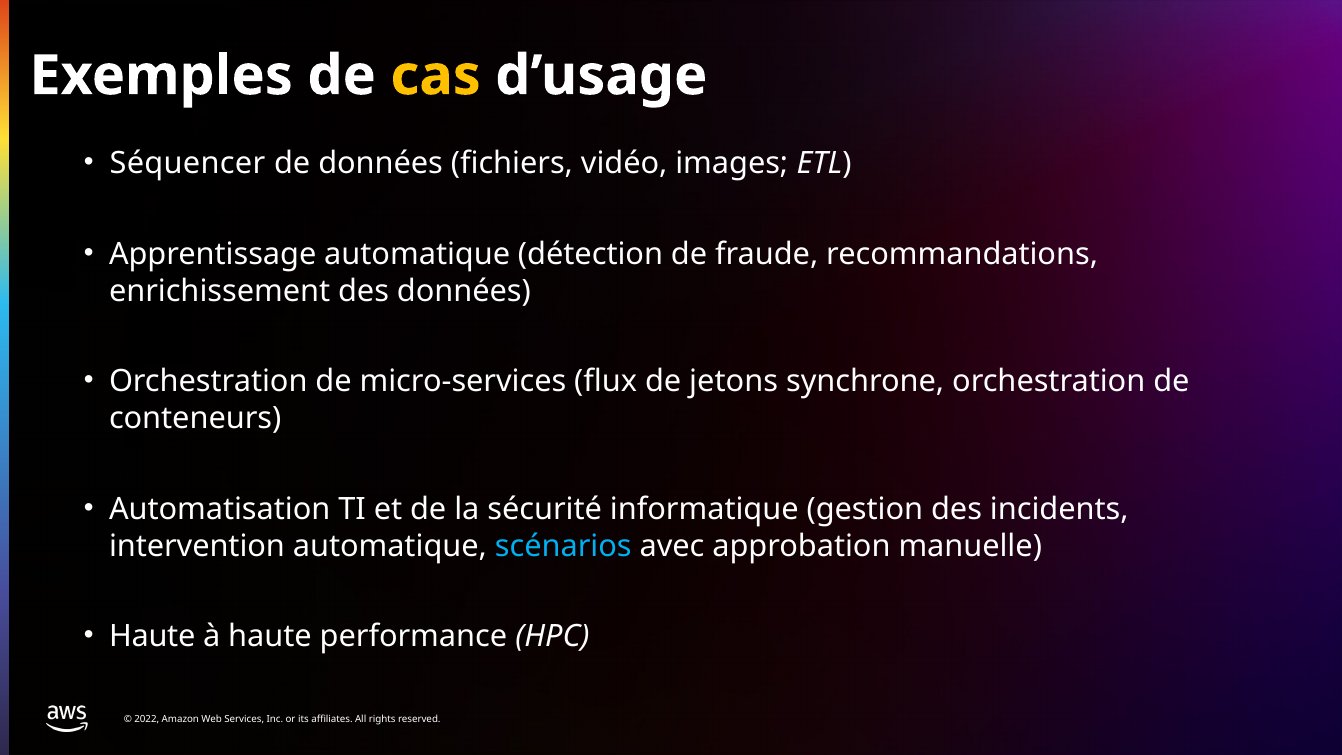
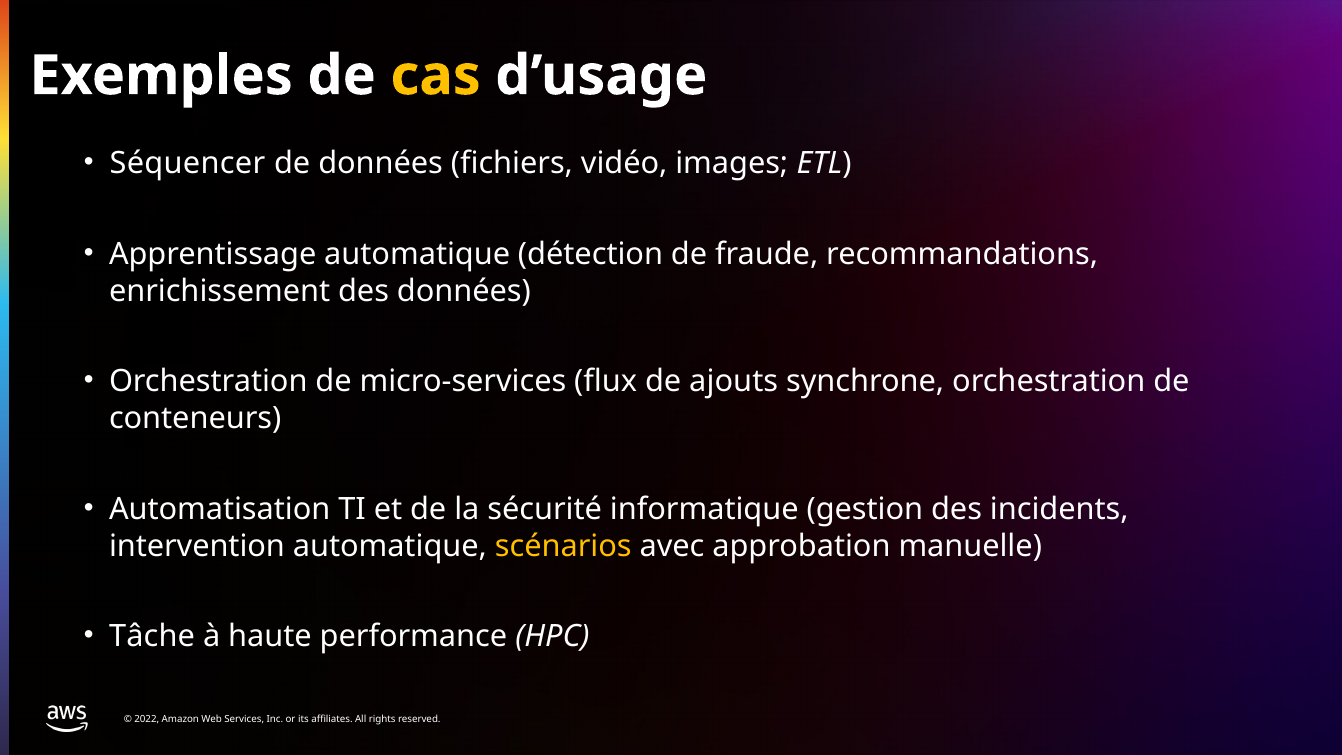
jetons: jetons -> ajouts (734, 382)
scénarios colour: light blue -> yellow (563, 546)
Haute: Haute -> Tâche (152, 636)
